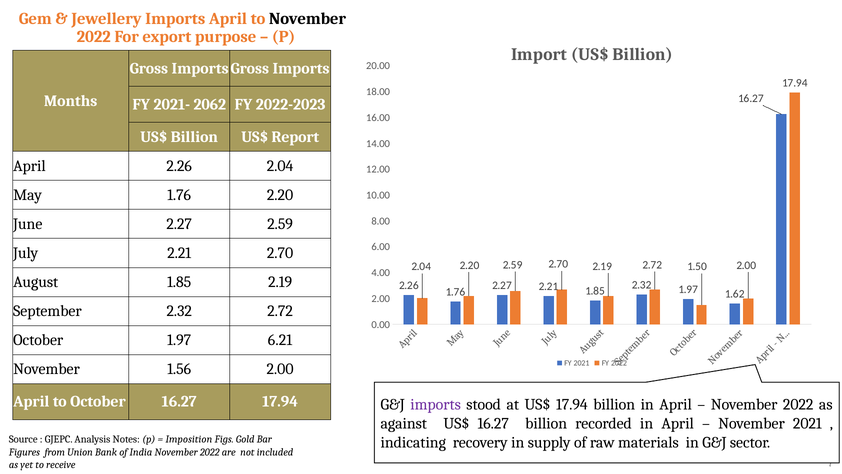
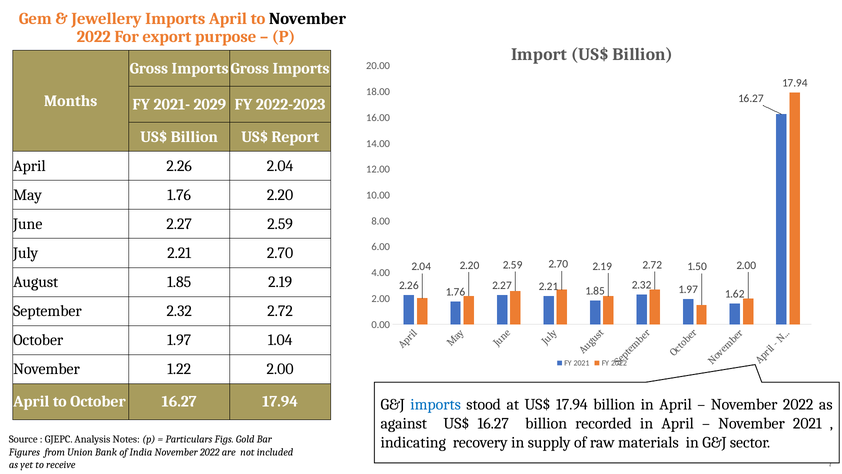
2062: 2062 -> 2029 (210, 105)
6.21: 6.21 -> 1.04 (280, 340)
1.56: 1.56 -> 1.22 (179, 369)
imports colour: purple -> blue (436, 404)
Imposition: Imposition -> Particulars (189, 439)
